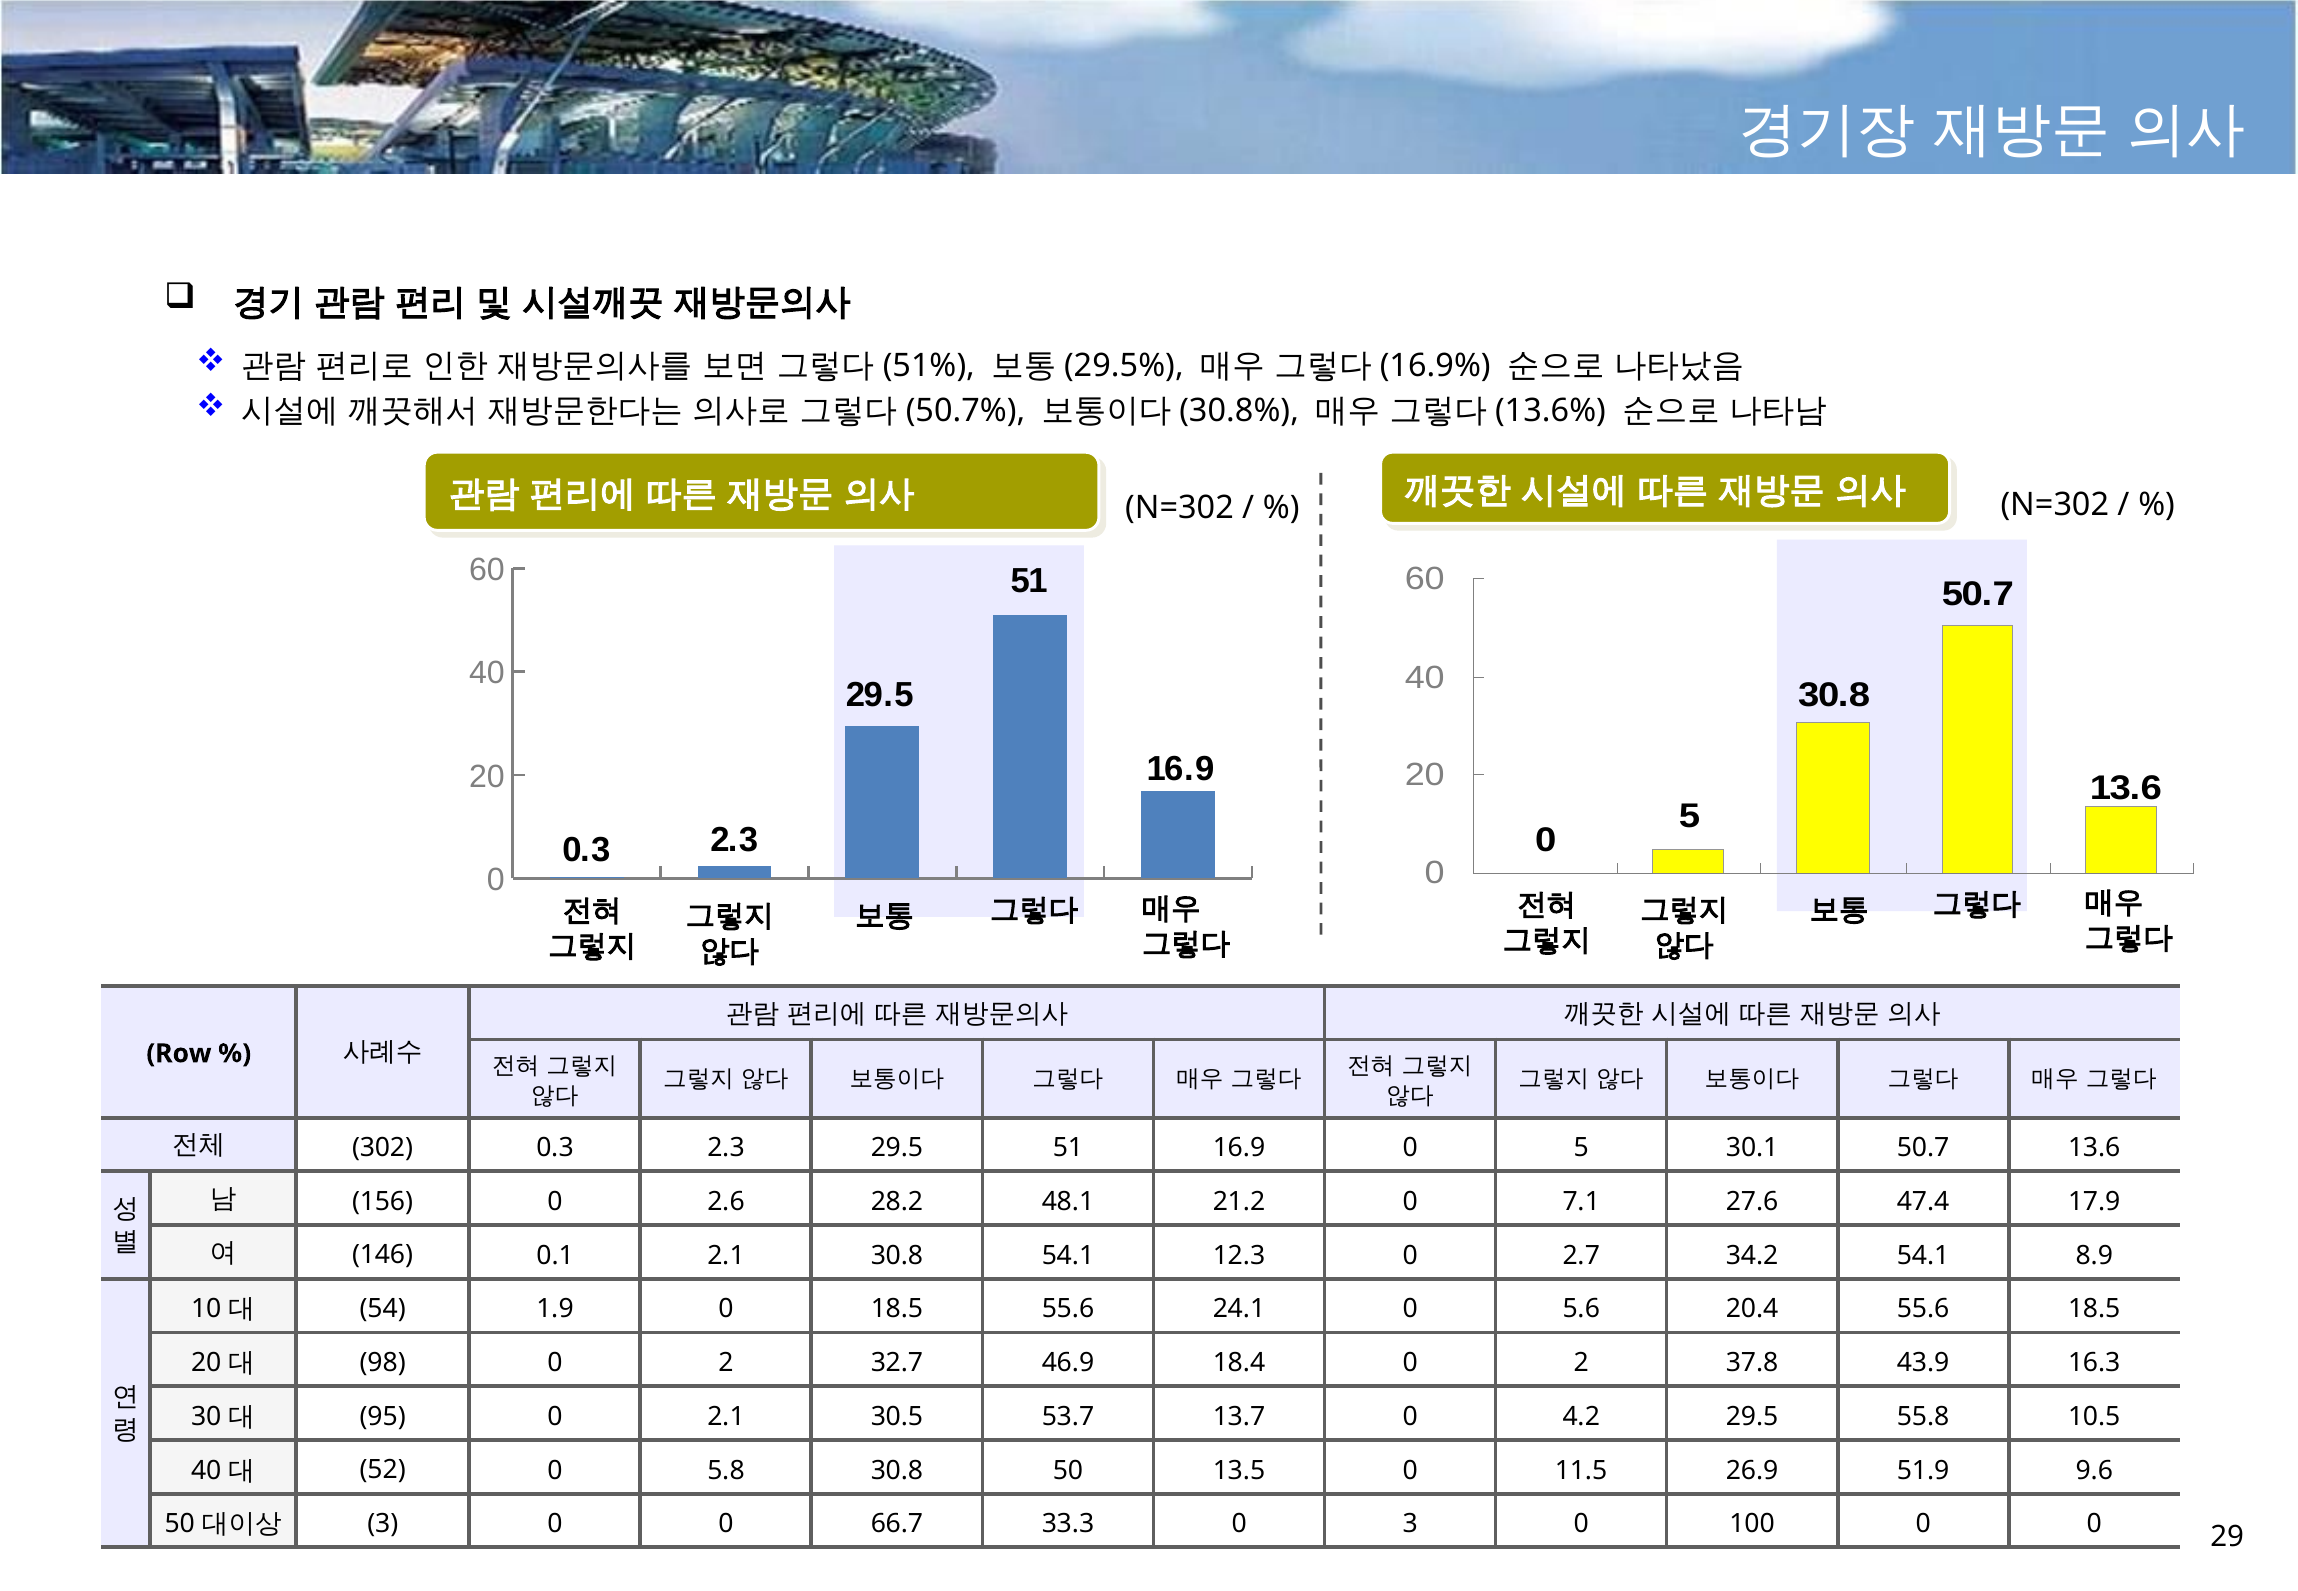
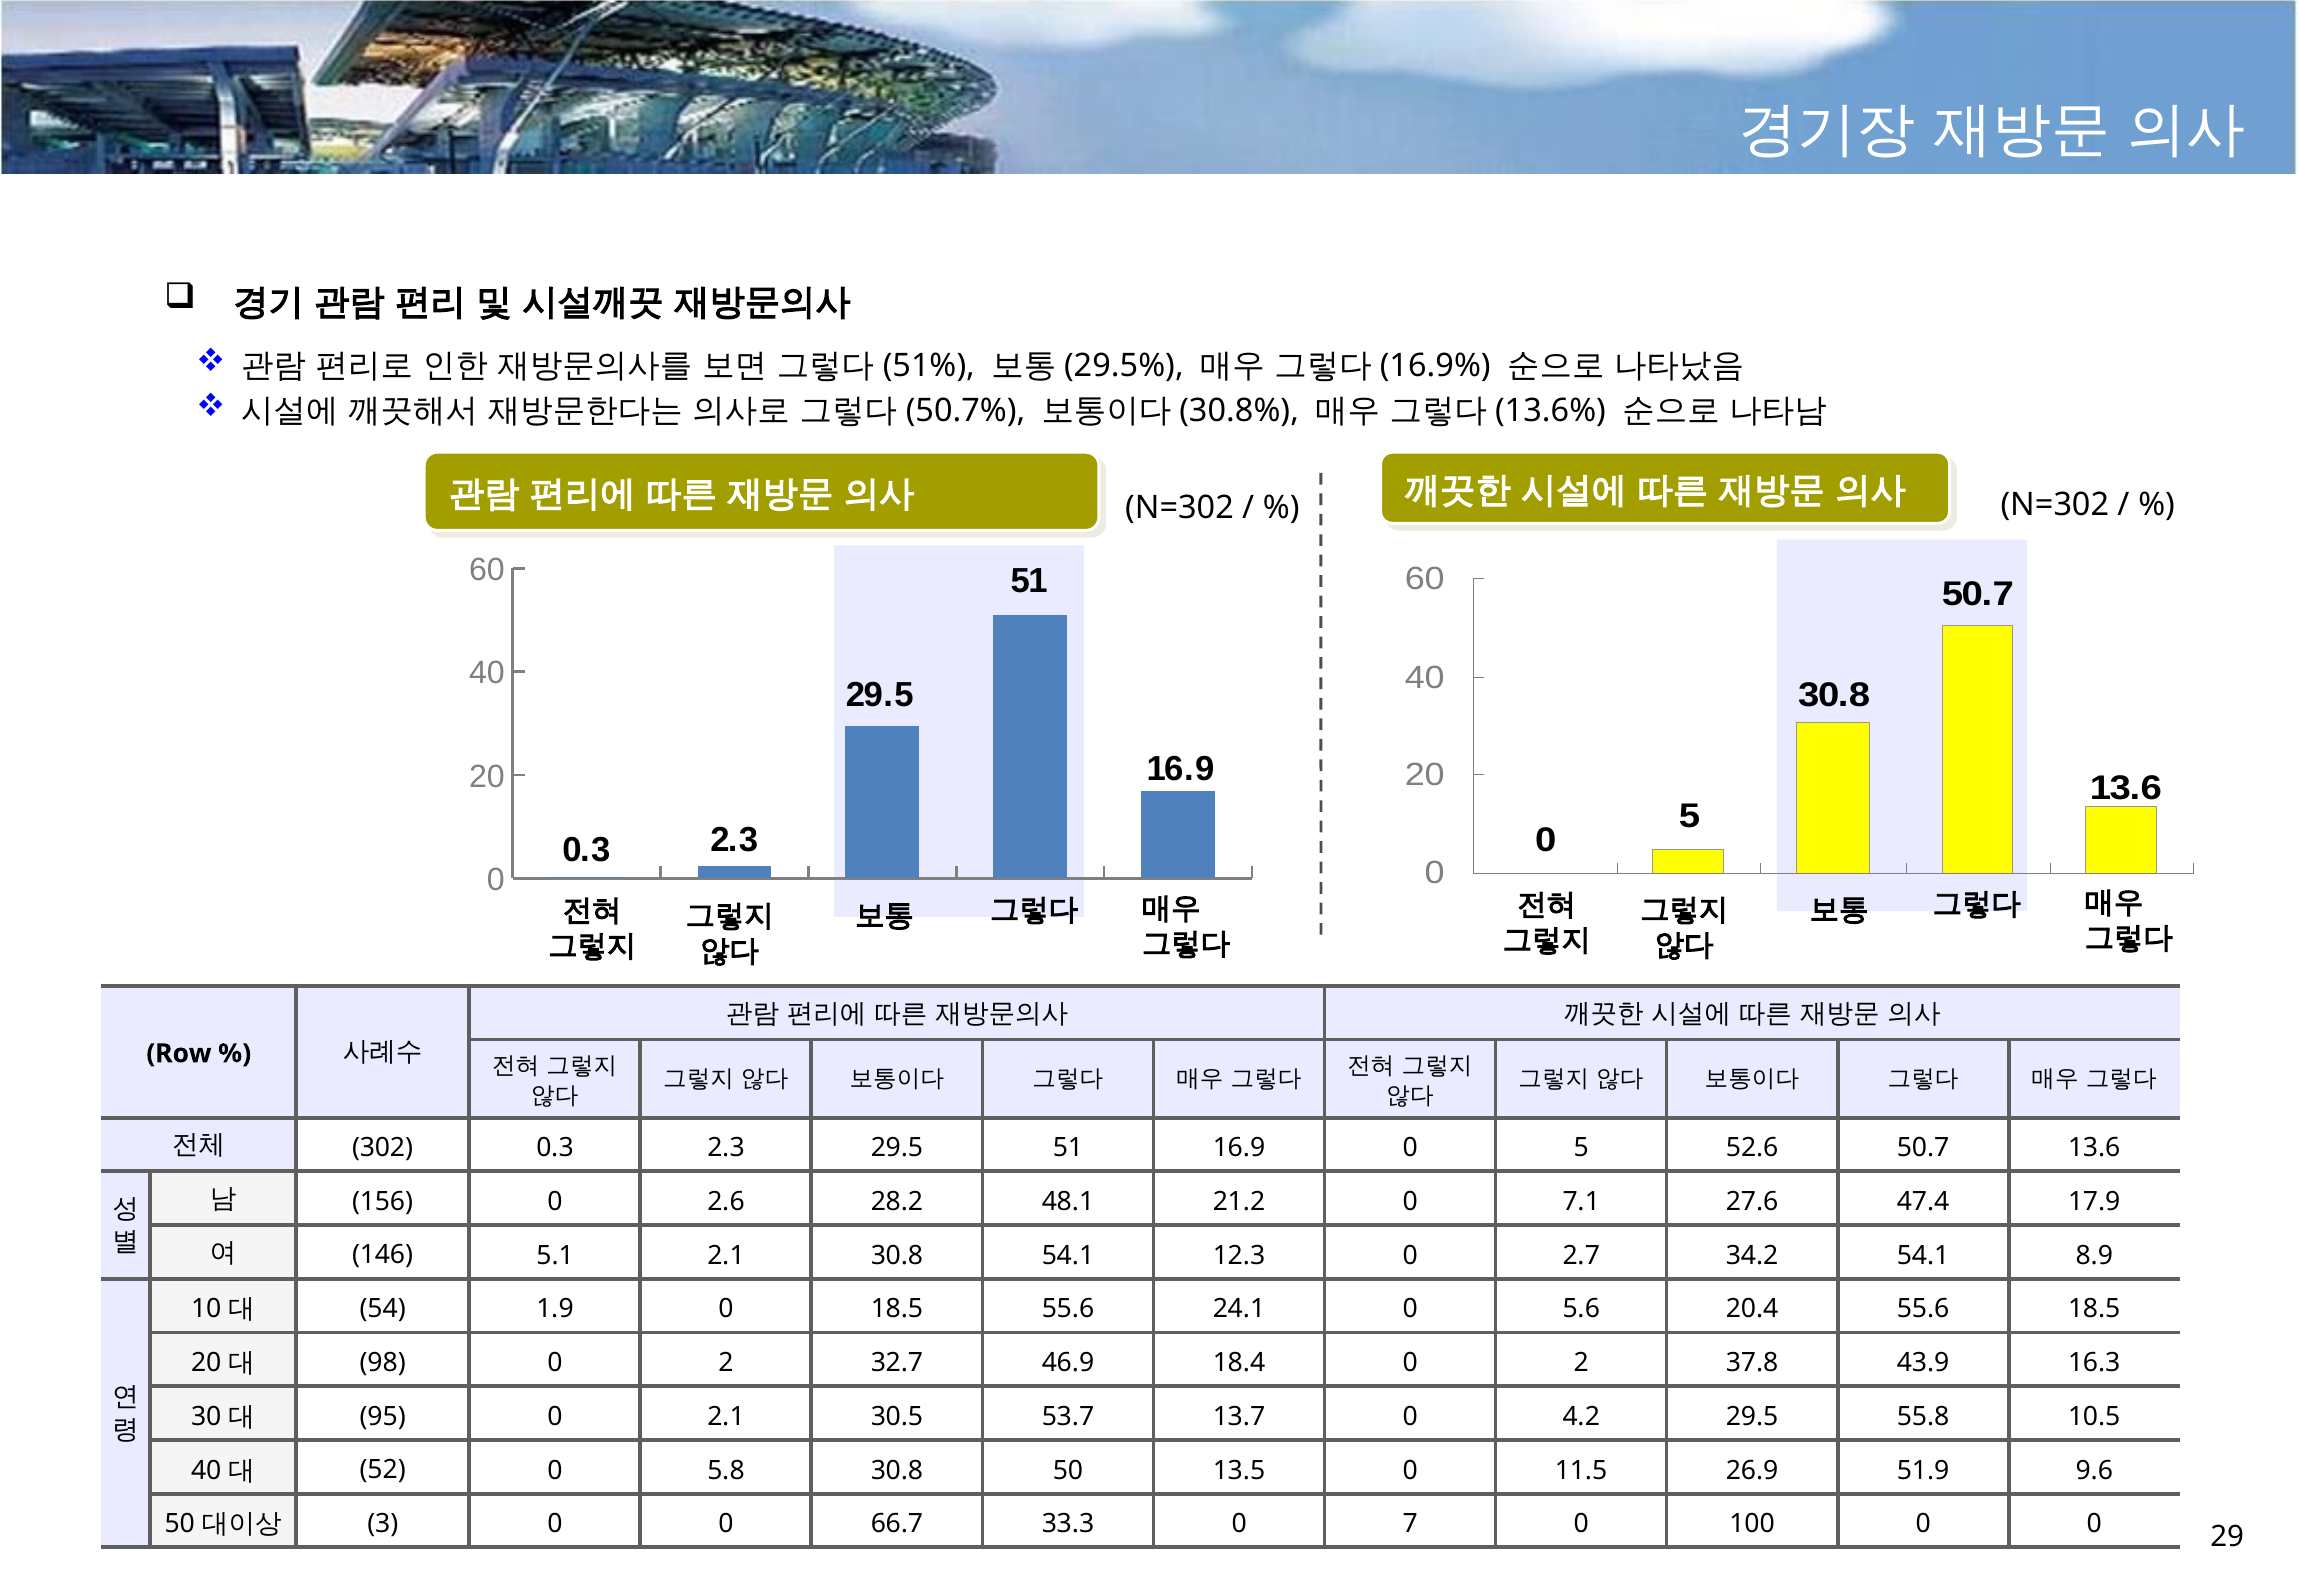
30.1: 30.1 -> 52.6 (1752, 1148)
0.1: 0.1 -> 5.1 (555, 1255)
0 3: 3 -> 7 (1410, 1524)
